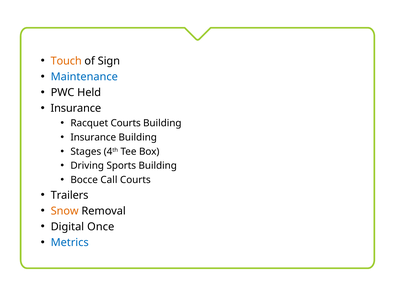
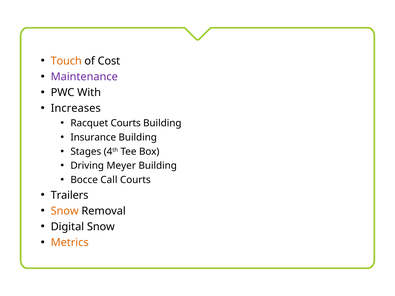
Sign: Sign -> Cost (109, 61)
Maintenance colour: blue -> purple (84, 77)
Held: Held -> With (89, 93)
Insurance: Insurance -> Increases (76, 108)
Sports: Sports -> Meyer (121, 166)
Digital Once: Once -> Snow (101, 227)
Metrics colour: blue -> orange (70, 243)
